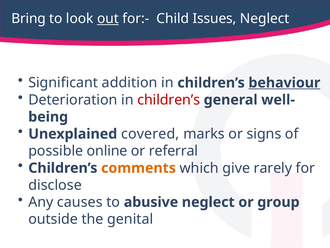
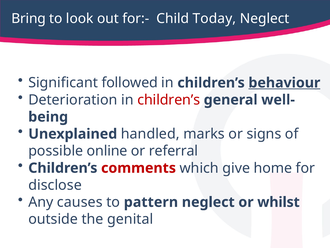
out underline: present -> none (108, 19)
Issues: Issues -> Today (214, 19)
addition: addition -> followed (130, 83)
covered: covered -> handled (150, 134)
comments colour: orange -> red (139, 168)
rarely: rarely -> home (273, 168)
abusive: abusive -> pattern (151, 202)
group: group -> whilst (279, 202)
